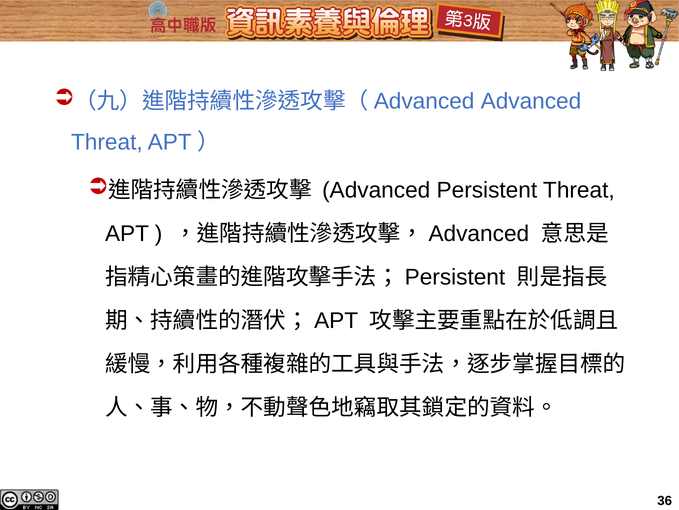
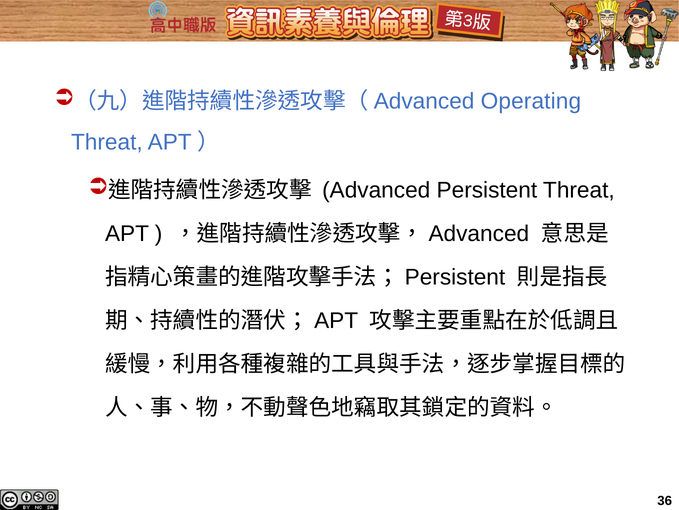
Advanced: Advanced -> Operating (531, 101)
